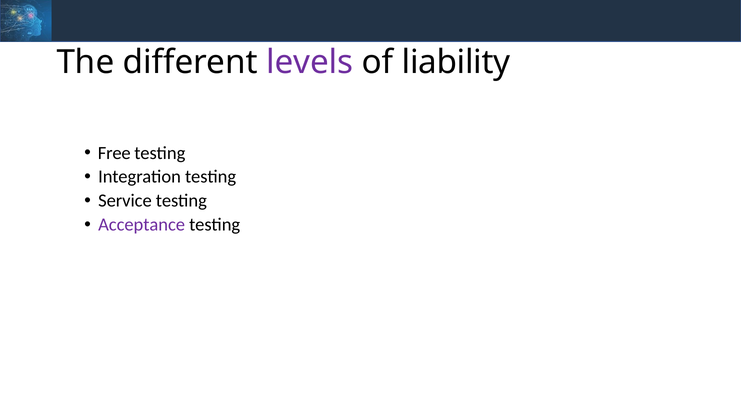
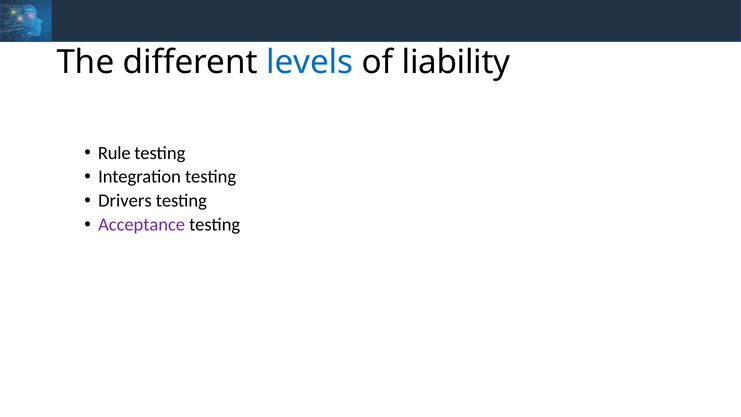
levels colour: purple -> blue (310, 62)
Free: Free -> Rule (114, 153)
Service: Service -> Drivers (125, 201)
